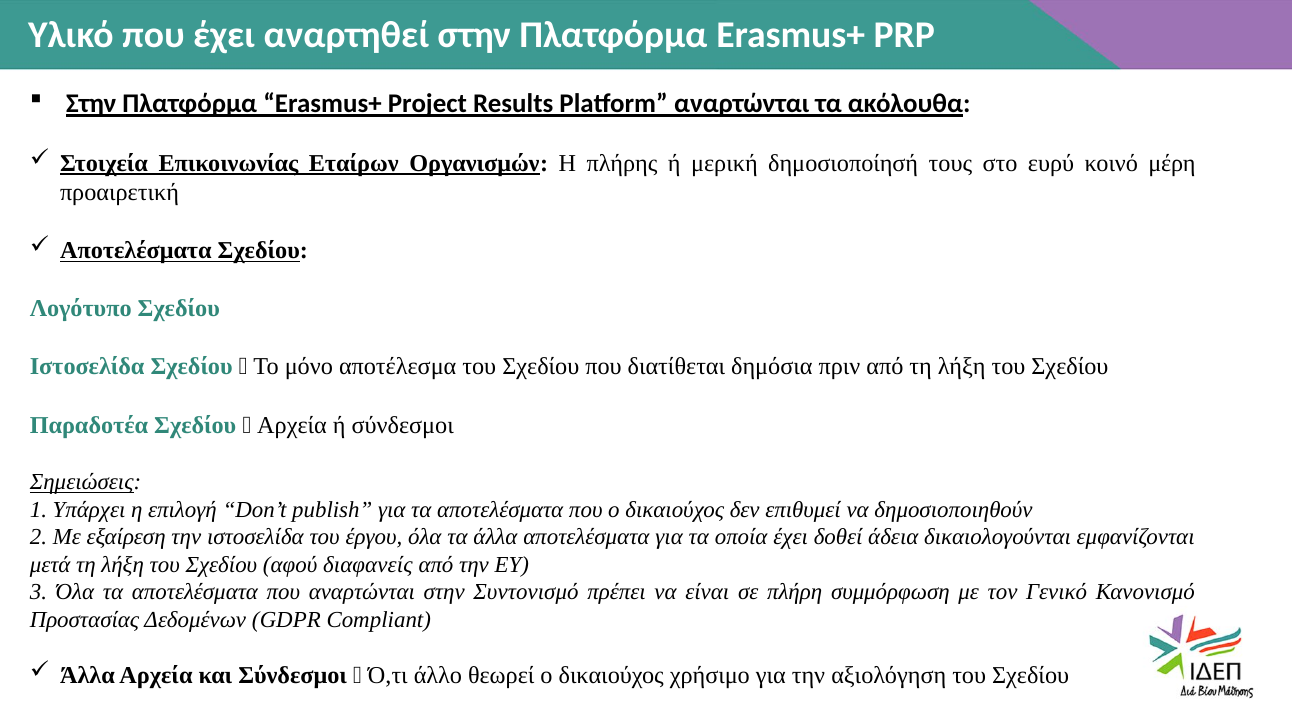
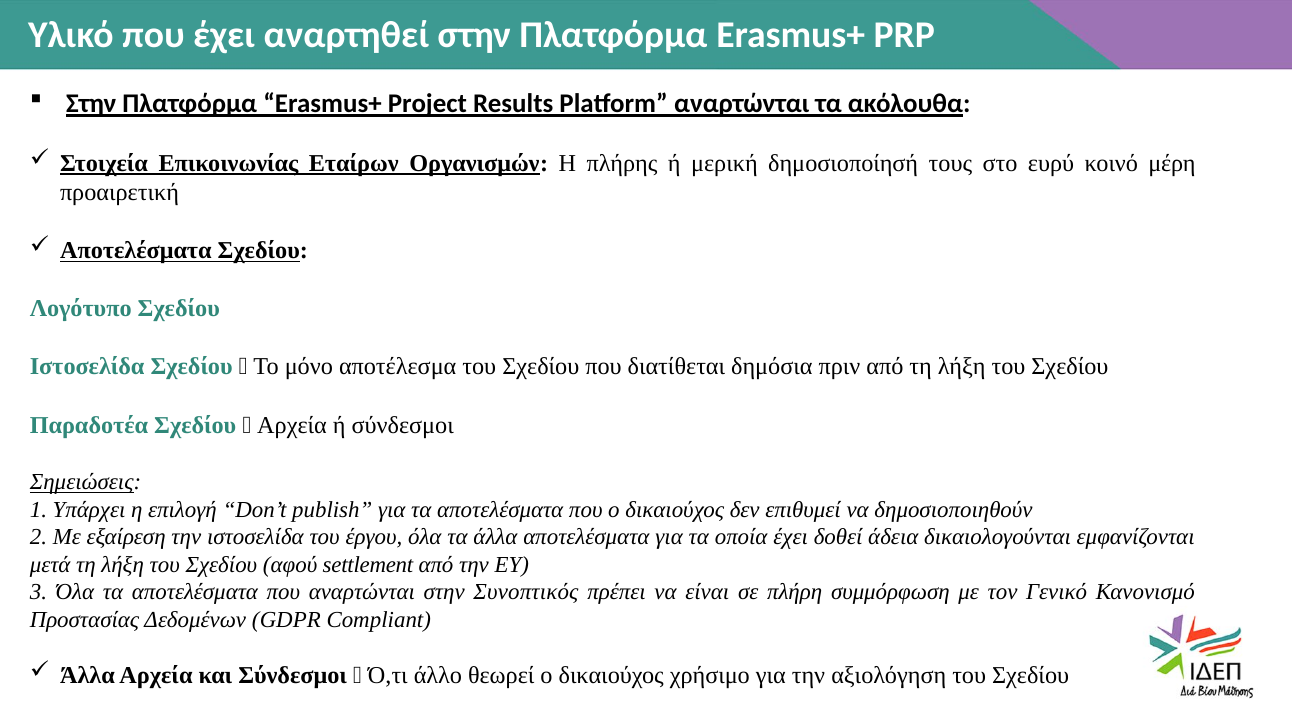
διαφανείς: διαφανείς -> settlement (368, 565)
Συντονισμό: Συντονισμό -> Συνοπτικός (526, 592)
